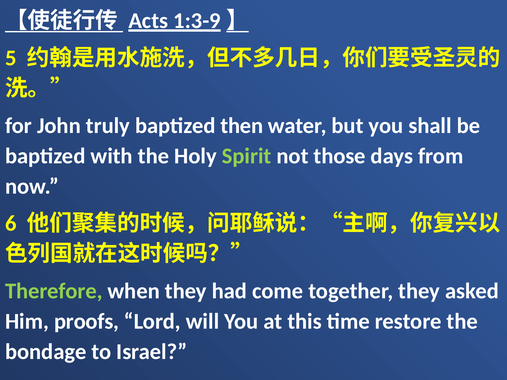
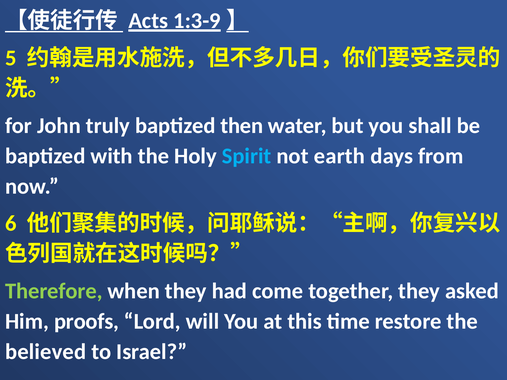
Spirit colour: light green -> light blue (247, 156)
those: those -> earth (339, 156)
bondage: bondage -> believed (46, 352)
